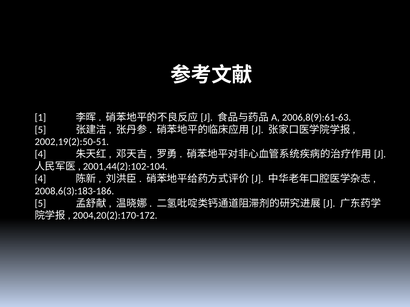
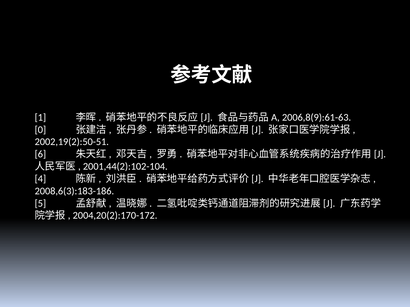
5: 5 -> 0 (40, 130)
4: 4 -> 6 (40, 154)
